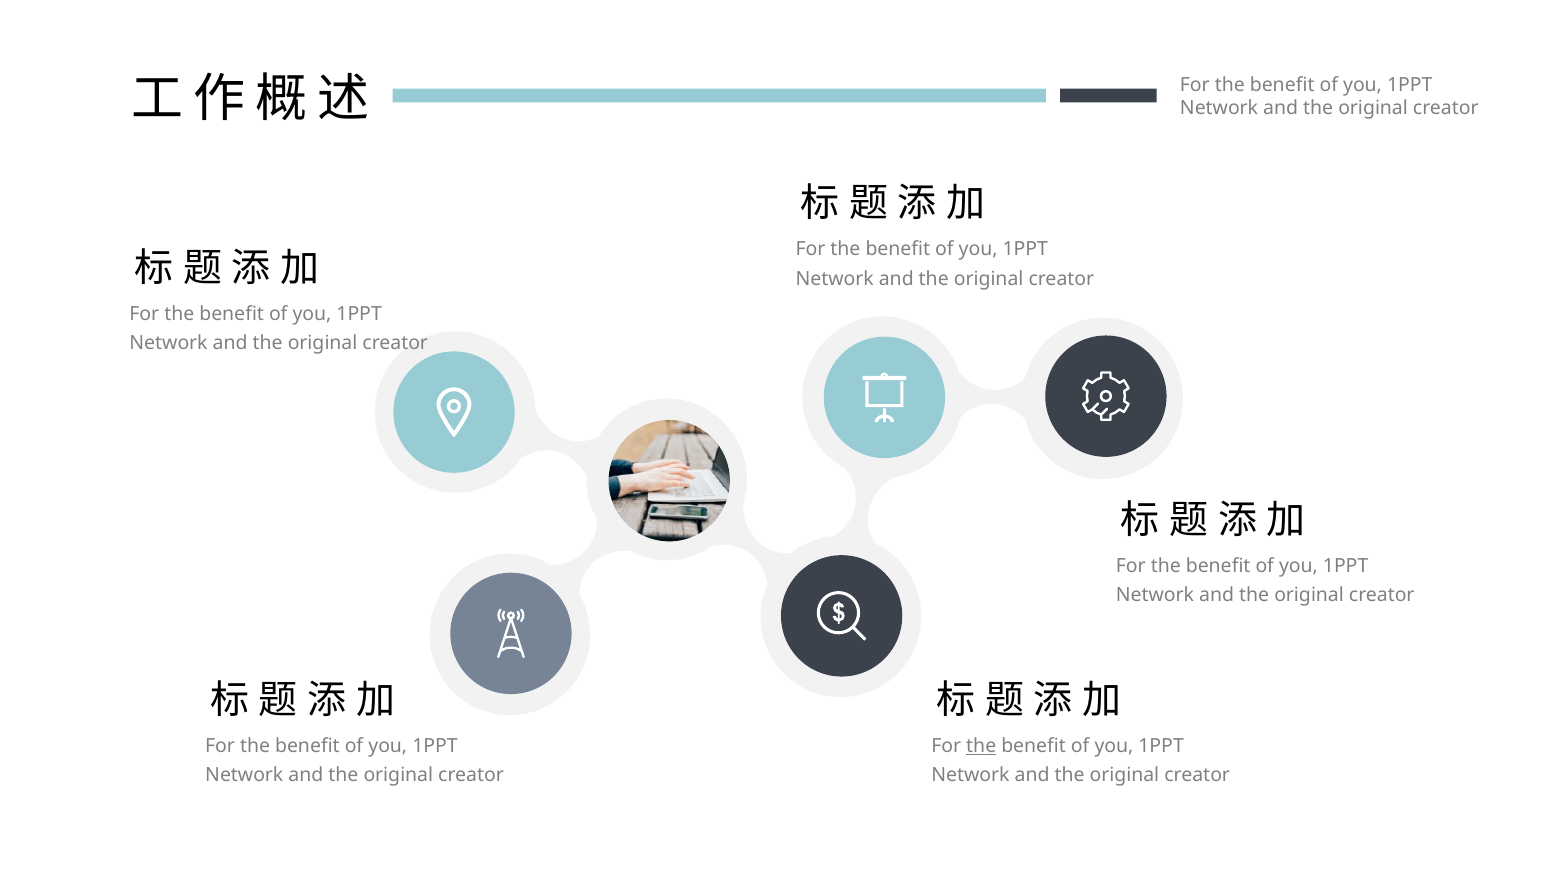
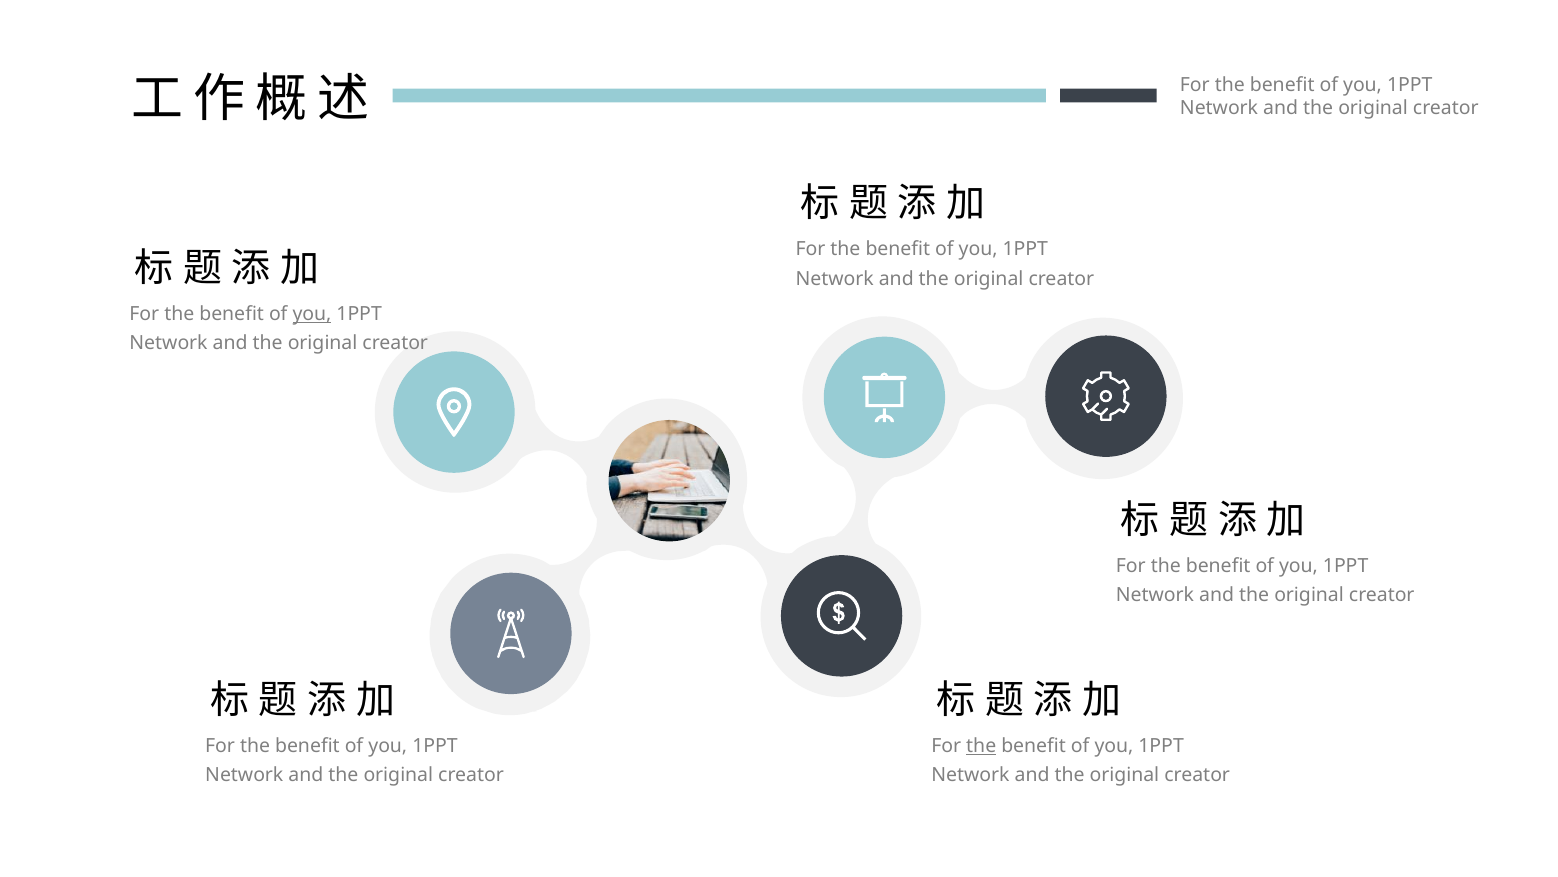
you underline: none -> present (312, 314)
